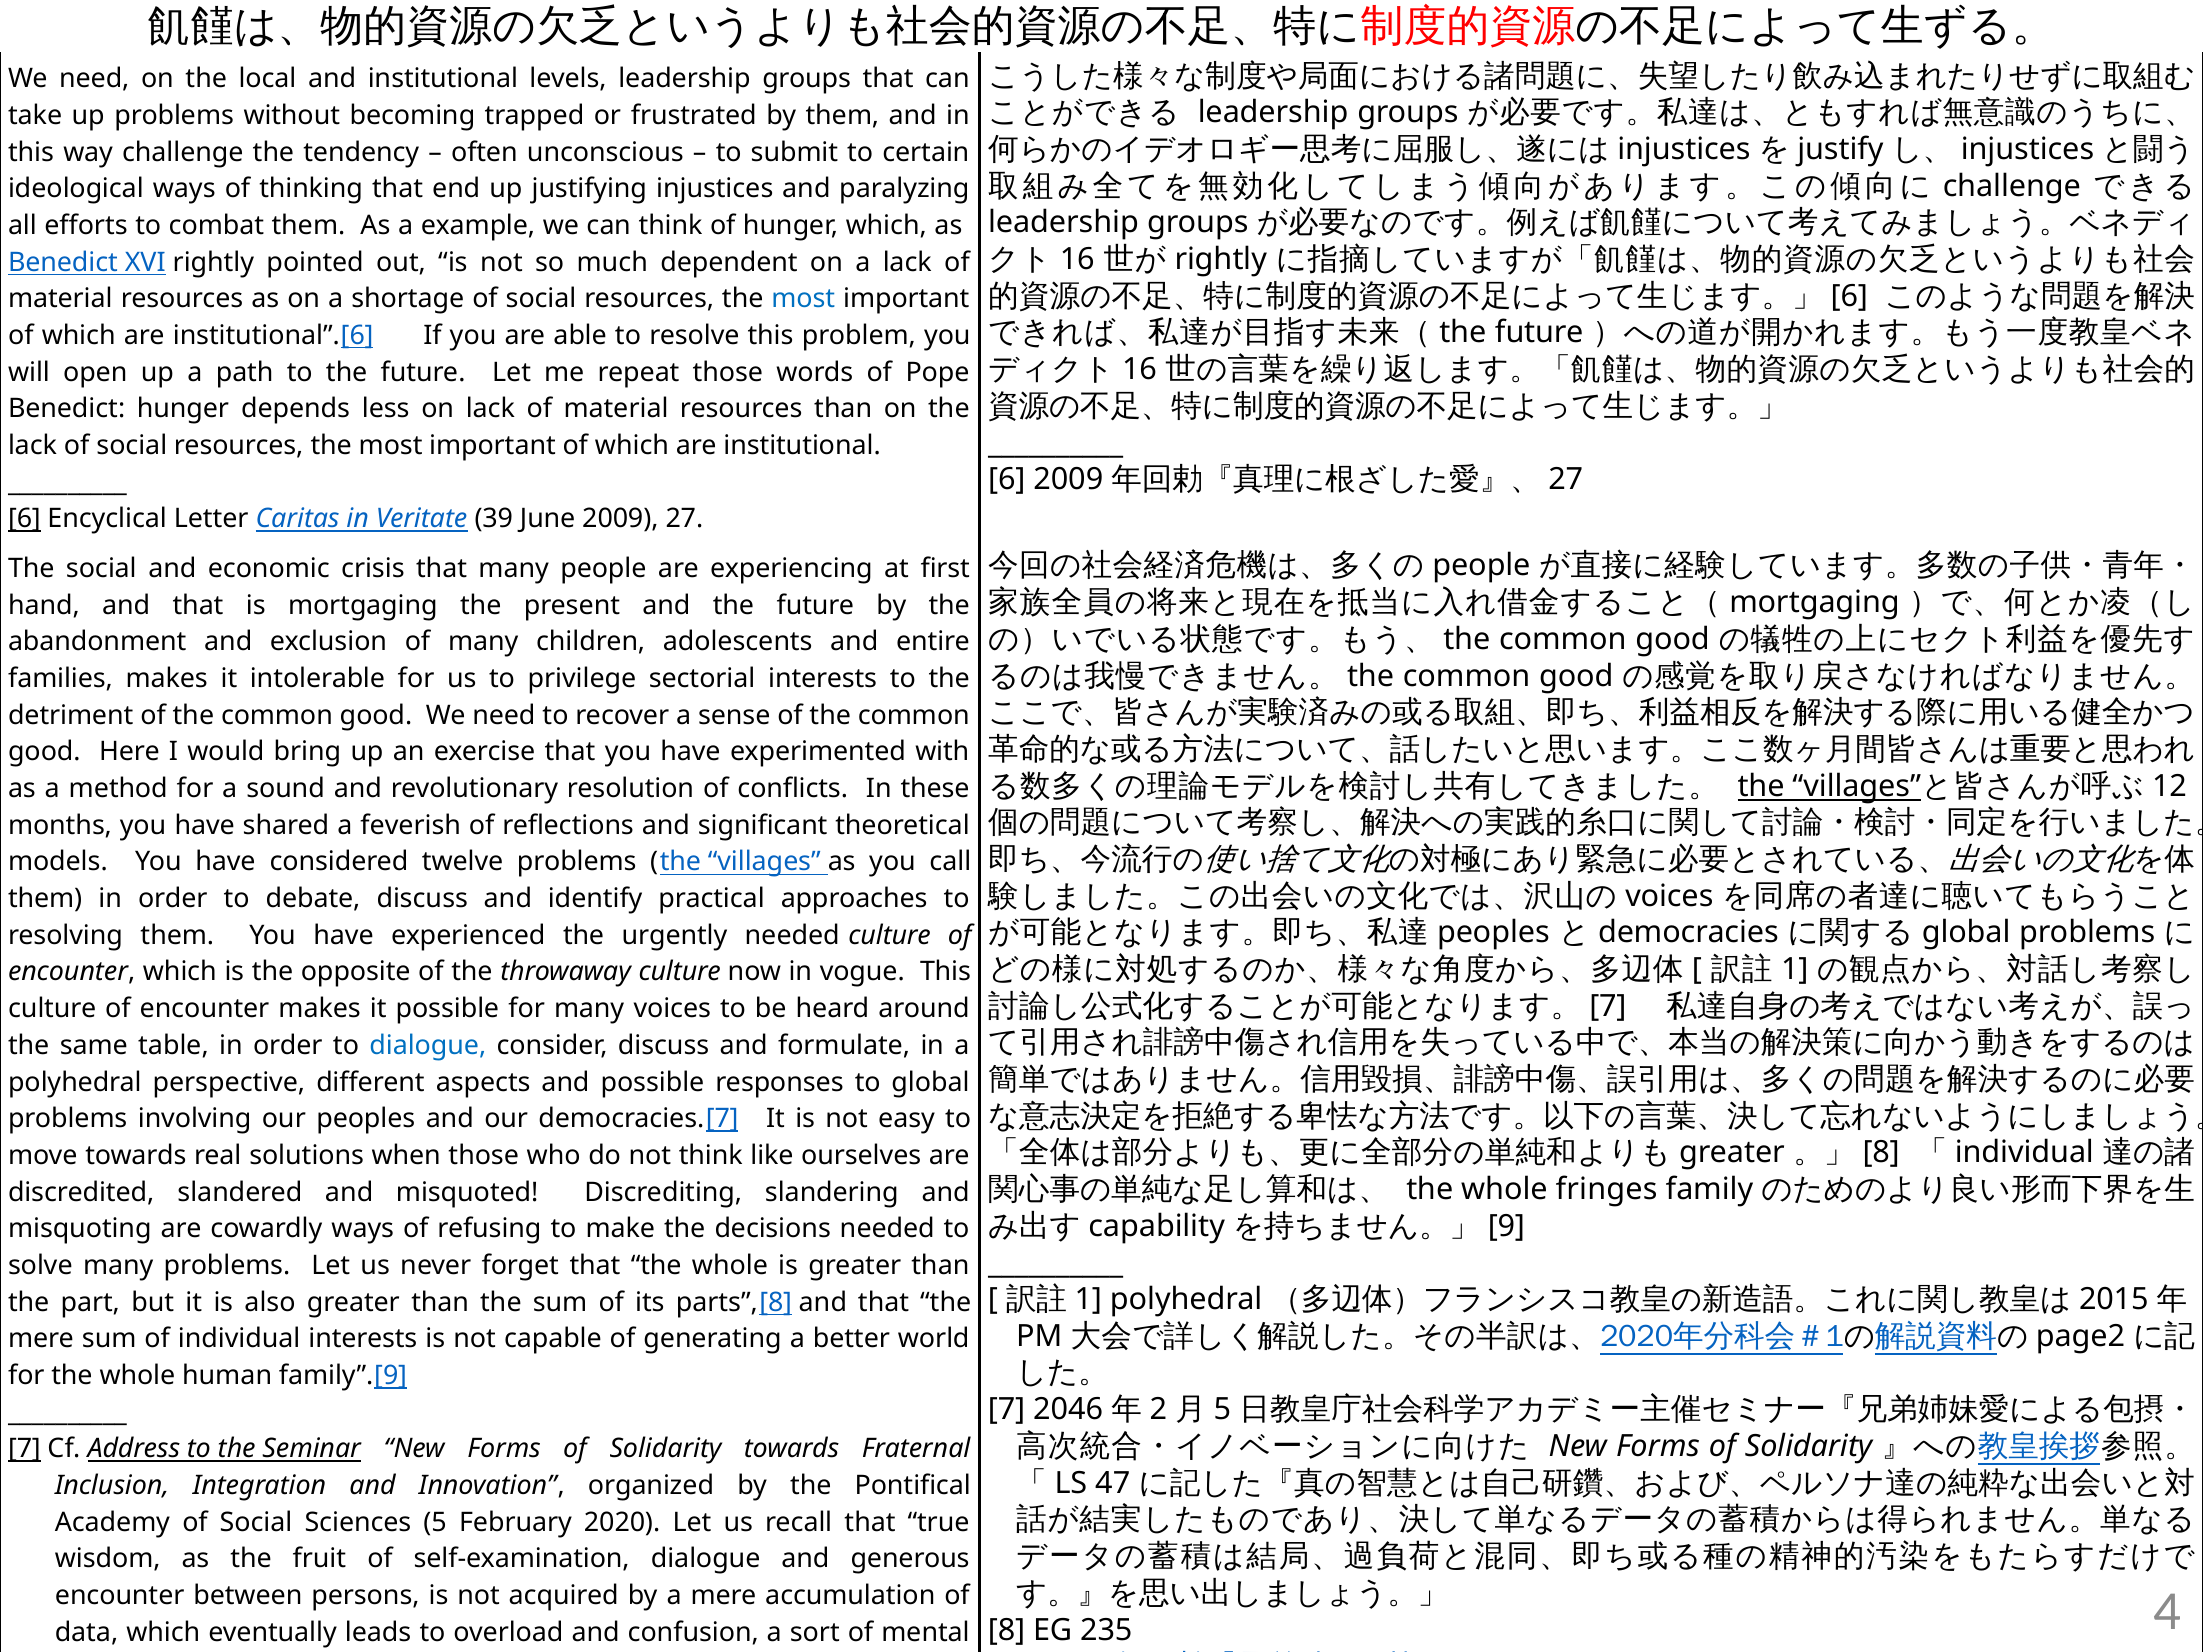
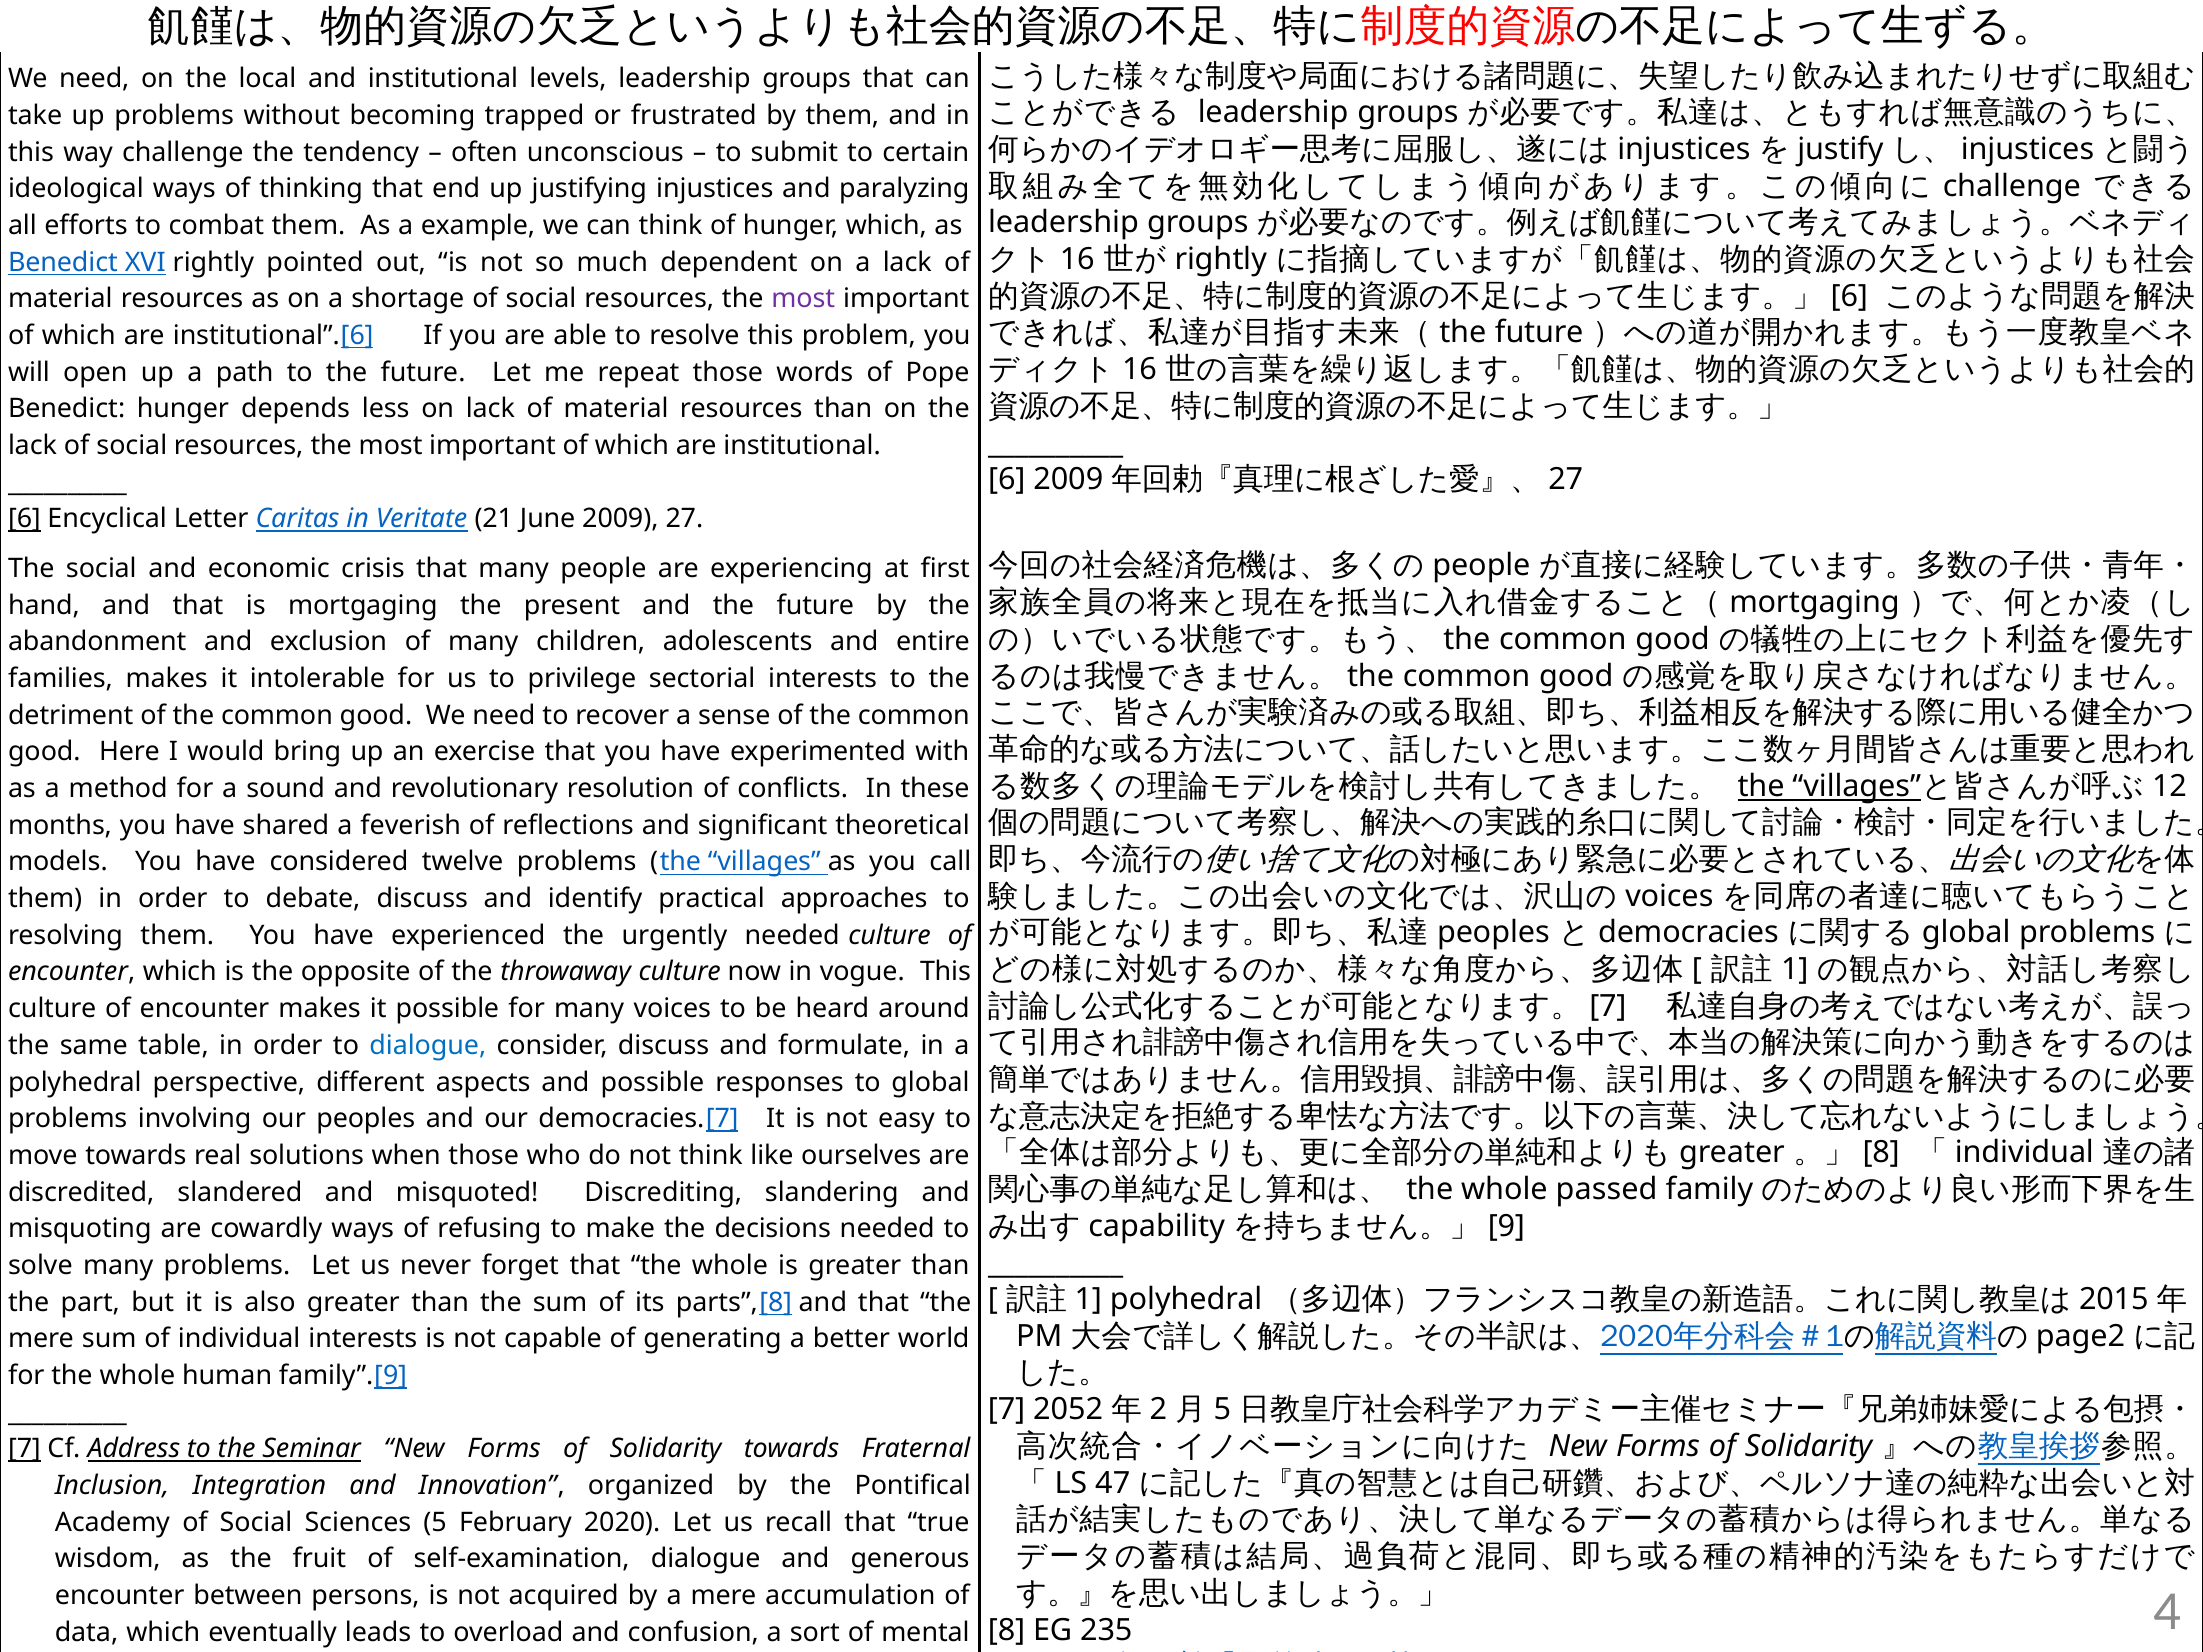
most colour: blue -> purple (803, 299)
39: 39 -> 21 (494, 519)
fringes: fringes -> passed (1607, 1190)
2046: 2046 -> 2052 (1068, 1410)
